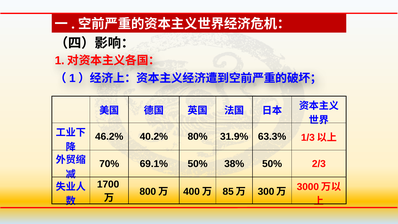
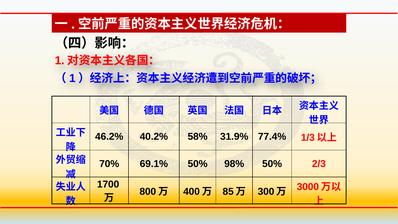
80%: 80% -> 58% (198, 137)
63.3%: 63.3% -> 77.4% (272, 137)
38%: 38% -> 98% (234, 164)
